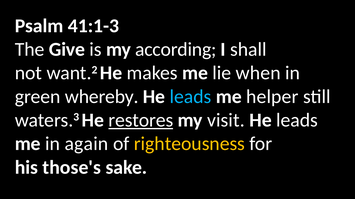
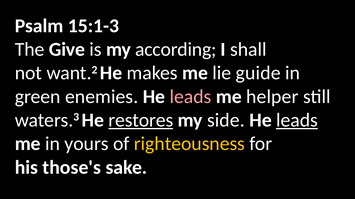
41:1-3: 41:1-3 -> 15:1-3 (94, 26)
when: when -> guide (258, 73)
whereby: whereby -> enemies (102, 97)
leads colour: light blue -> pink (190, 97)
visit: visit -> side (226, 121)
leads underline: none -> present (297, 121)
again: again -> yours (87, 144)
